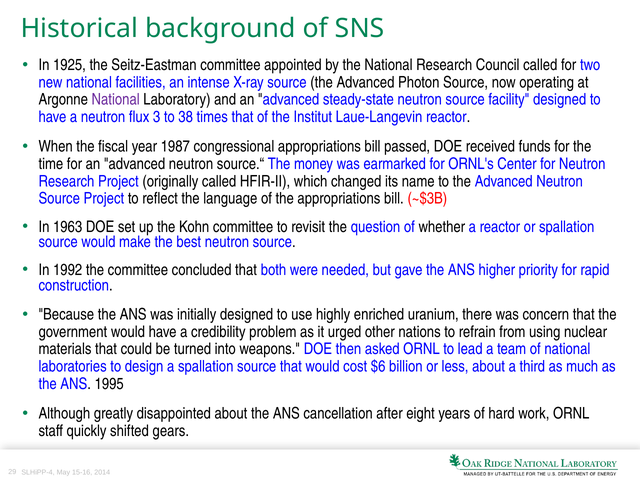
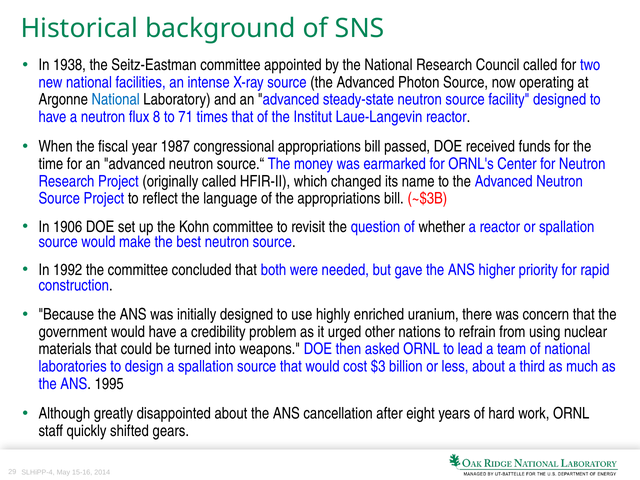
1925: 1925 -> 1938 (69, 65)
National colour: purple -> blue (116, 100)
3: 3 -> 8 (157, 117)
38: 38 -> 71 (186, 117)
1963: 1963 -> 1906 (68, 227)
$6: $6 -> $3 (378, 366)
